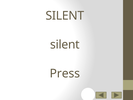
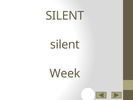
Press: Press -> Week (65, 73)
